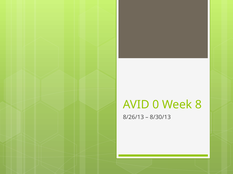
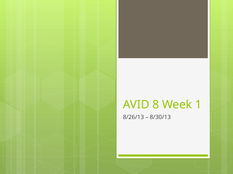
0: 0 -> 8 (156, 105)
8: 8 -> 1 (198, 105)
